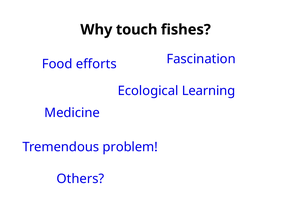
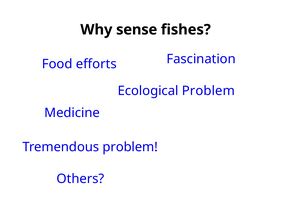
touch: touch -> sense (137, 30)
Ecological Learning: Learning -> Problem (208, 91)
